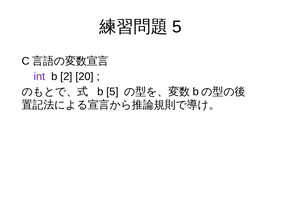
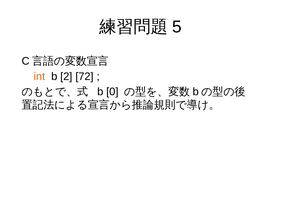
int colour: purple -> orange (39, 76)
20: 20 -> 72 (85, 76)
b 5: 5 -> 0 (112, 92)
